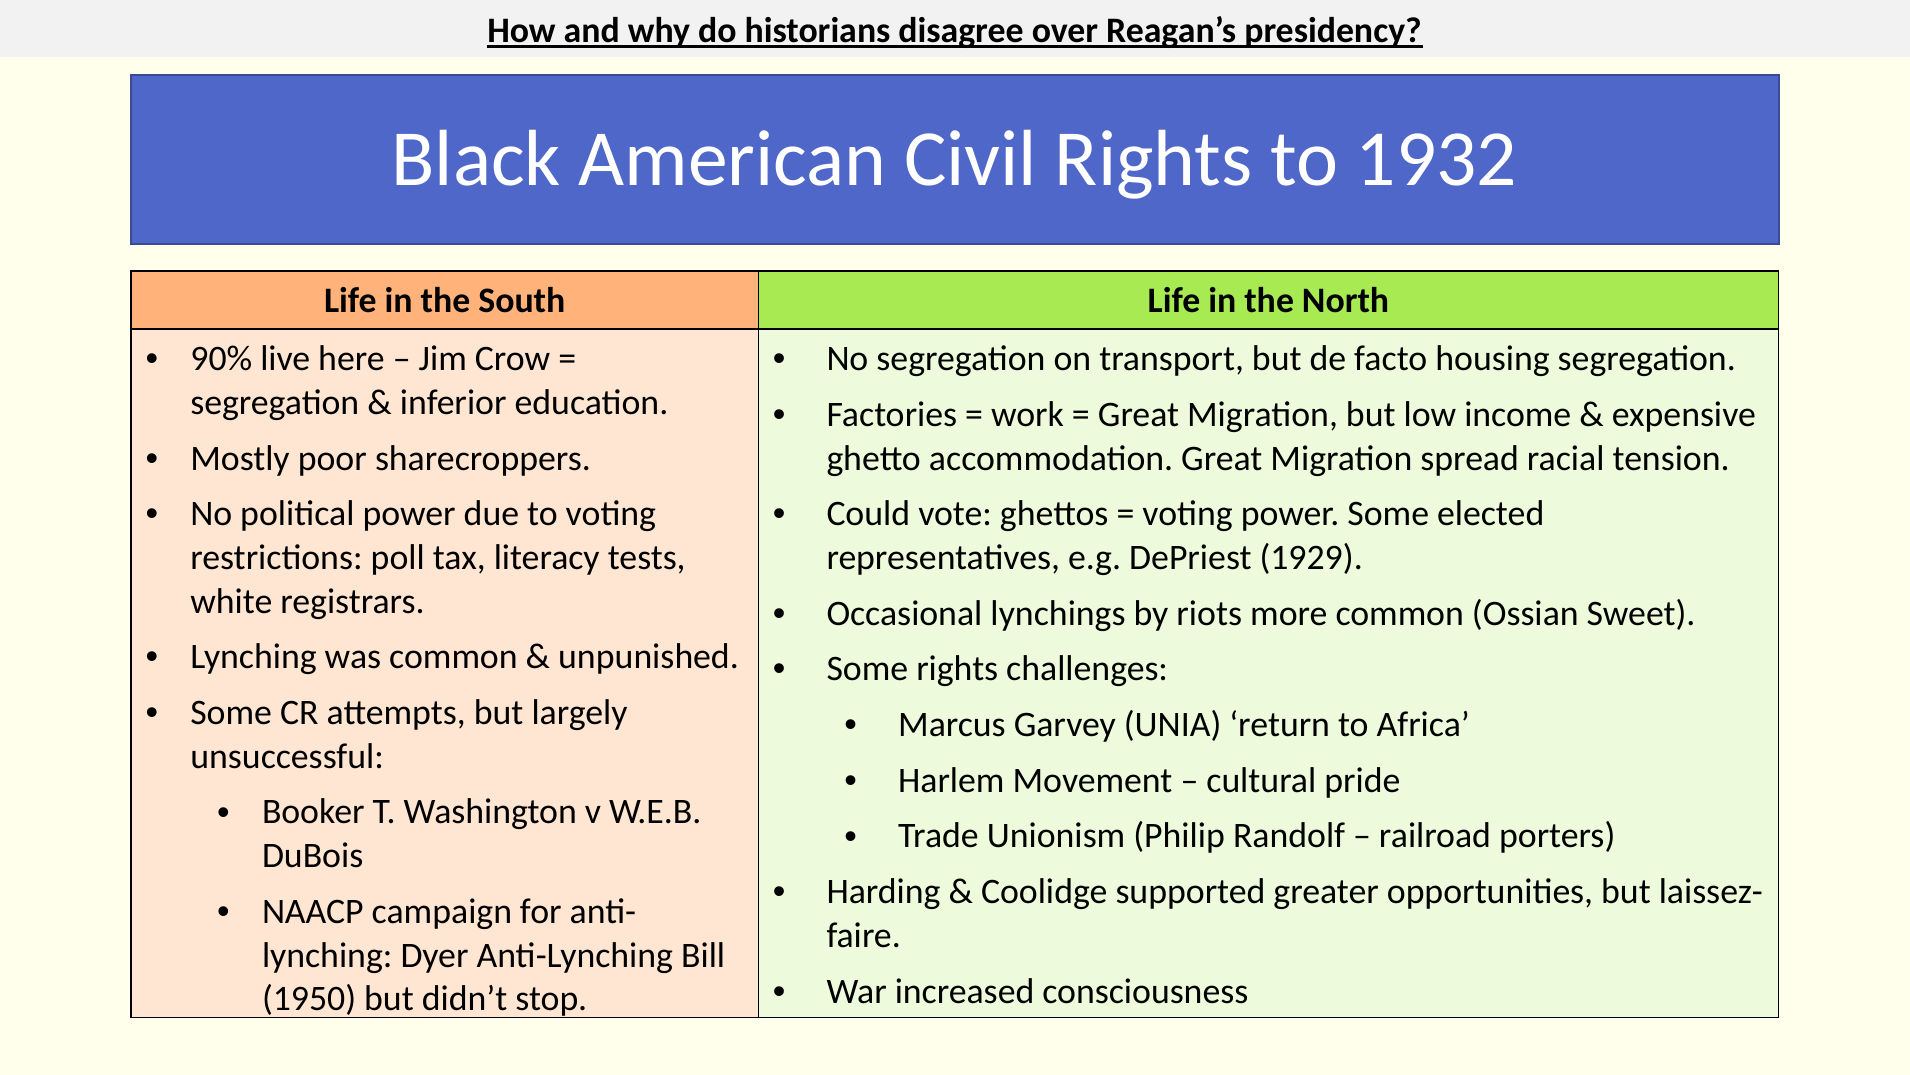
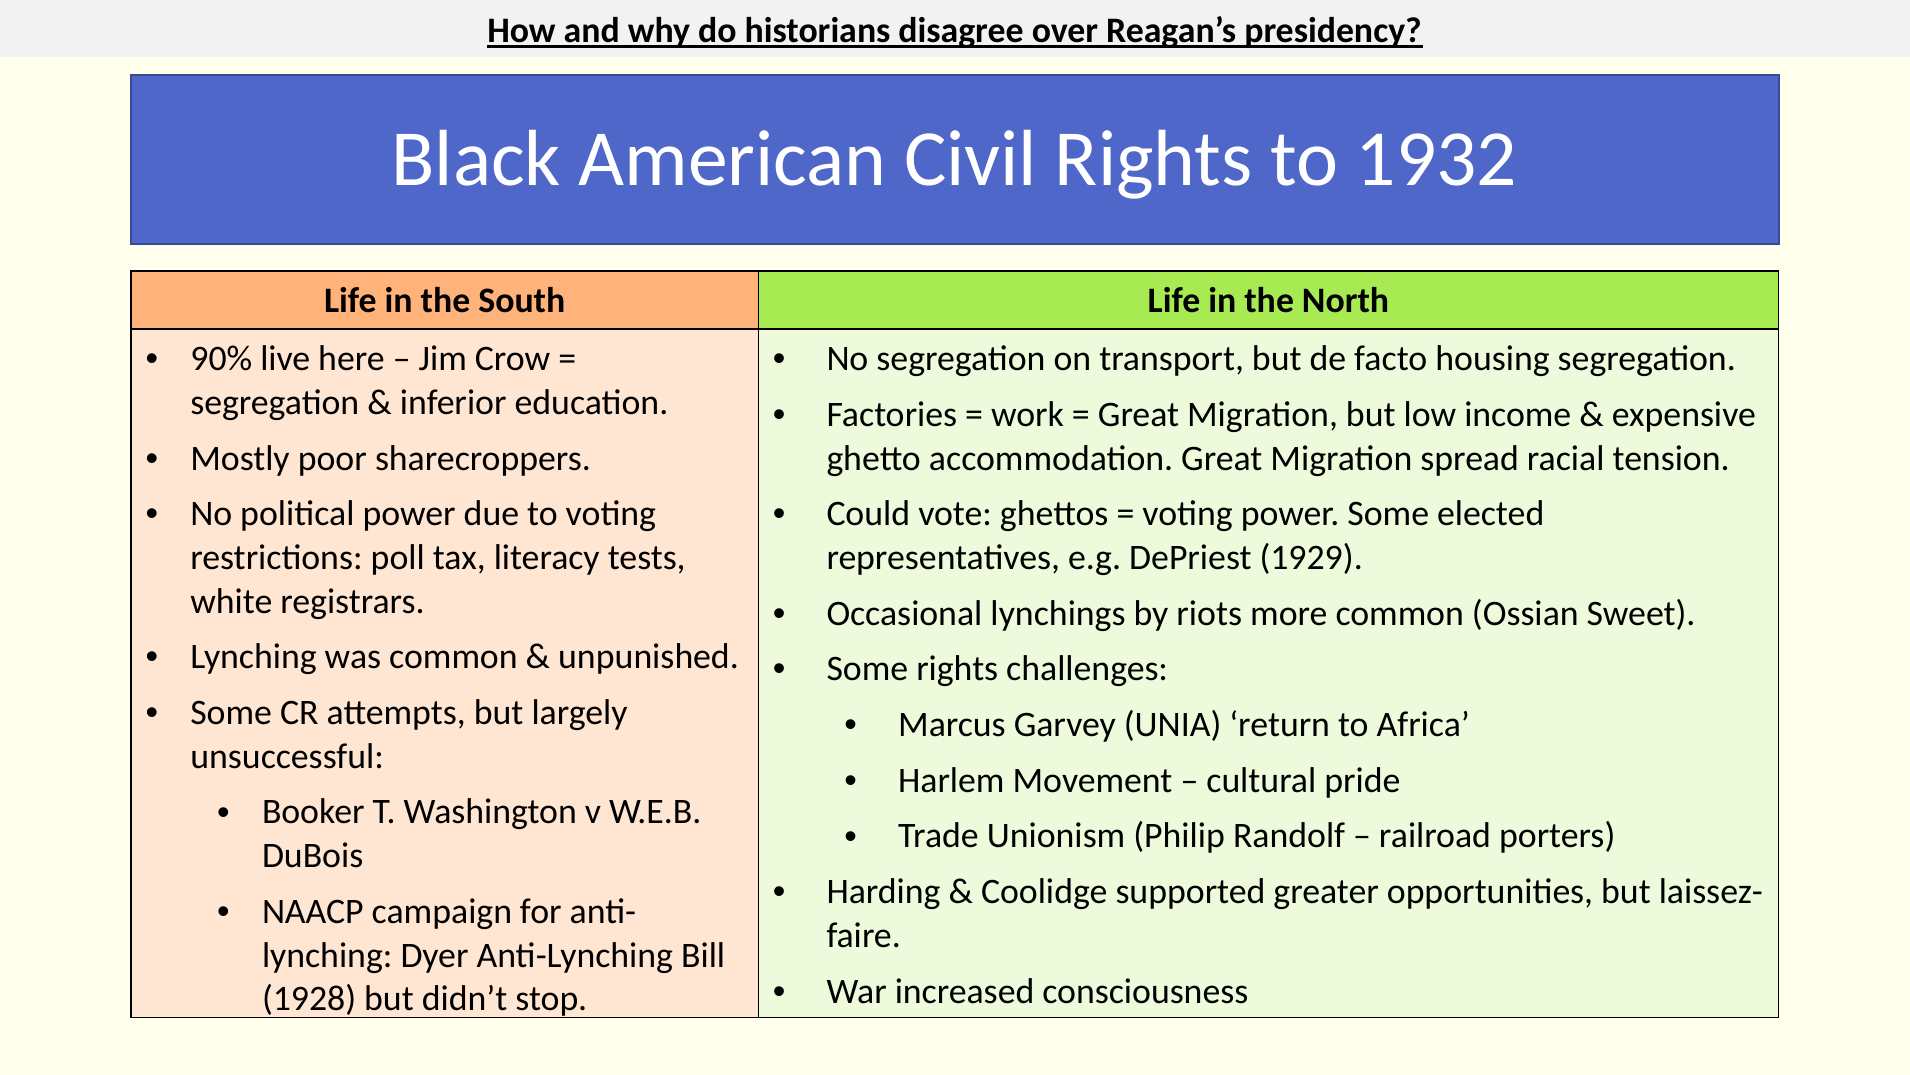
1950: 1950 -> 1928 (309, 998)
